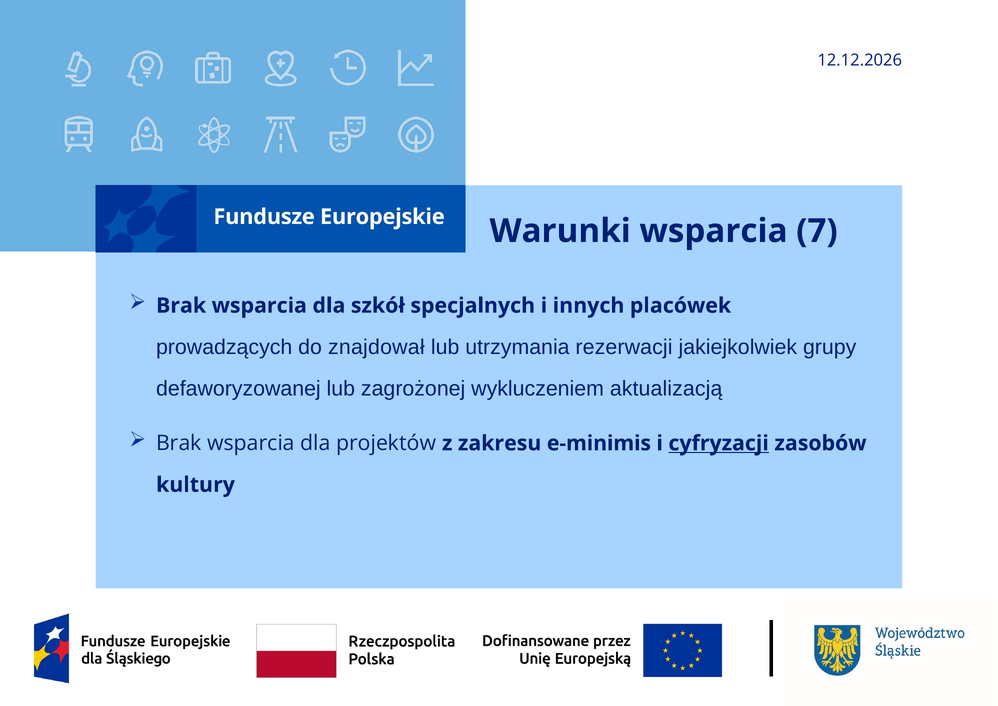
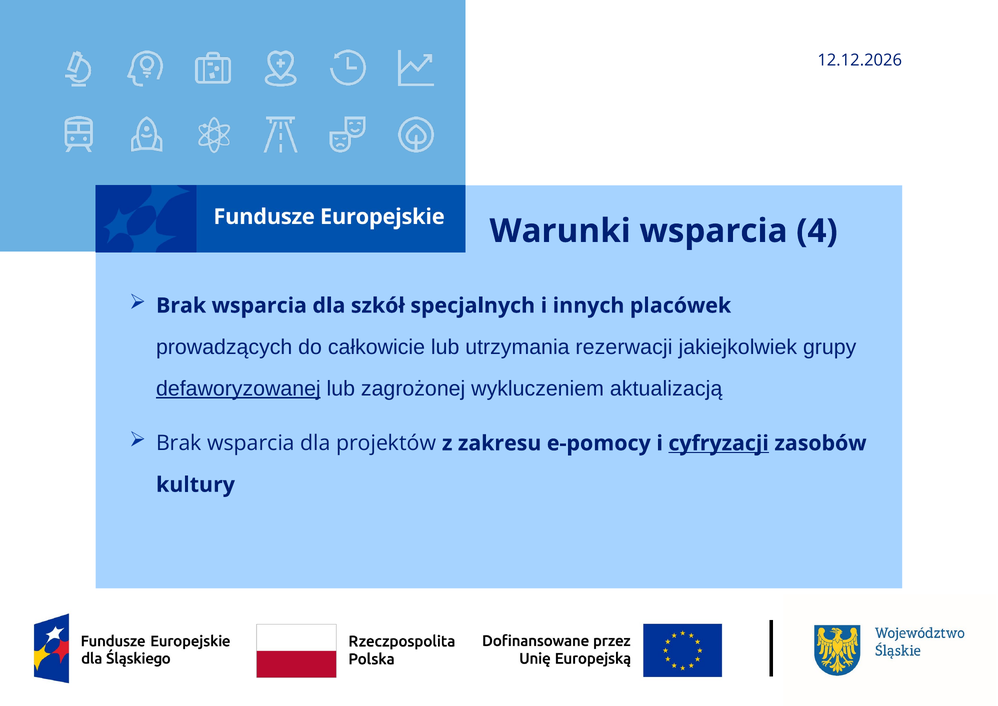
7: 7 -> 4 (817, 231)
znajdował: znajdował -> całkowicie (376, 347)
defaworyzowanej underline: none -> present (238, 389)
e-minimis: e-minimis -> e-pomocy (599, 443)
